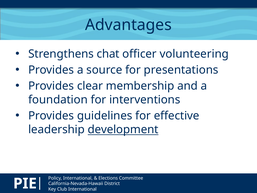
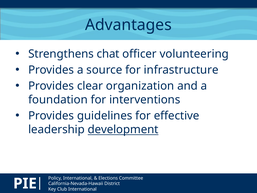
presentations: presentations -> infrastructure (181, 70)
membership: membership -> organization (140, 86)
